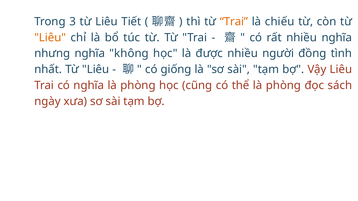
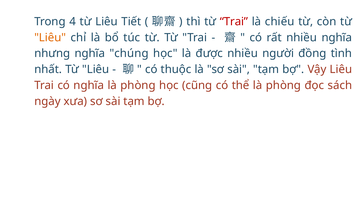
3: 3 -> 4 (73, 22)
Trai colour: orange -> red (234, 22)
không: không -> chúng (129, 54)
giống: giống -> thuộc (176, 70)
